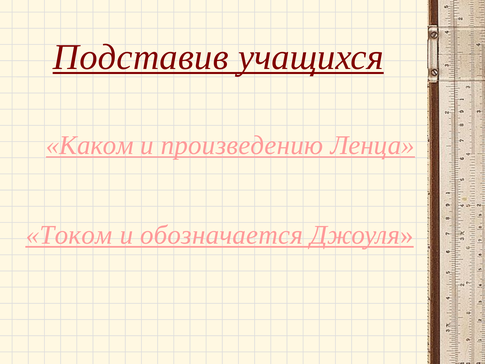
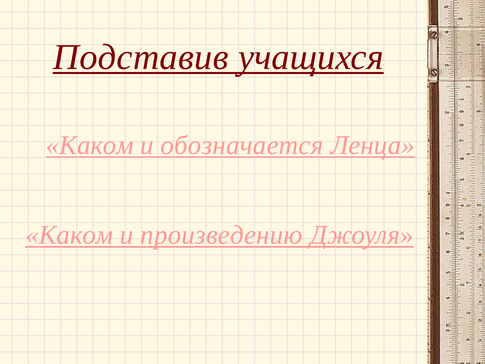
произведению: произведению -> обозначается (242, 145)
Током: Током -> Каком (69, 235)
обозначается: обозначается -> произведению (221, 235)
